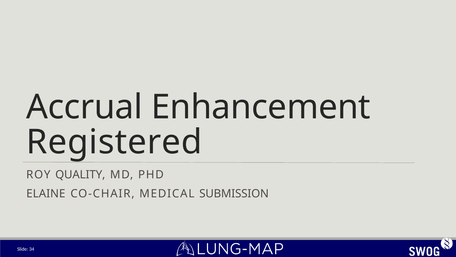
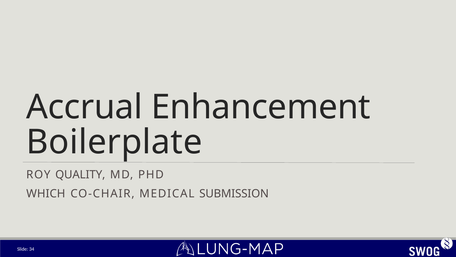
Registered: Registered -> Boilerplate (114, 142)
ELAINE: ELAINE -> WHICH (46, 193)
